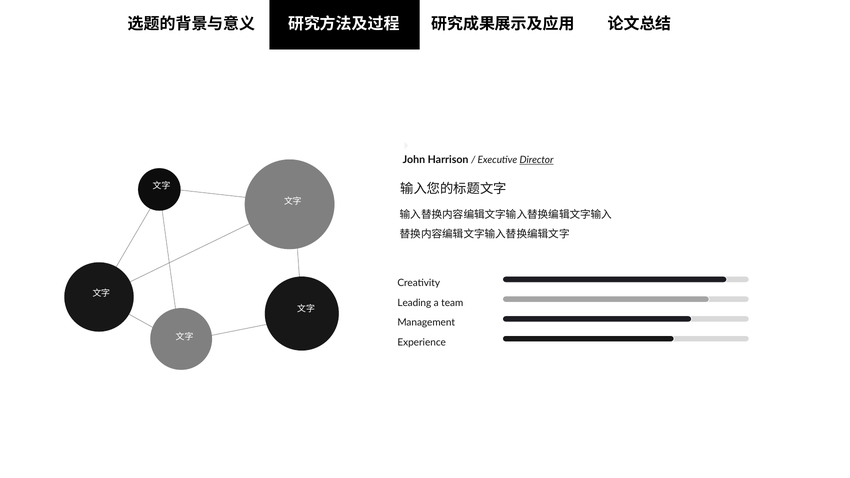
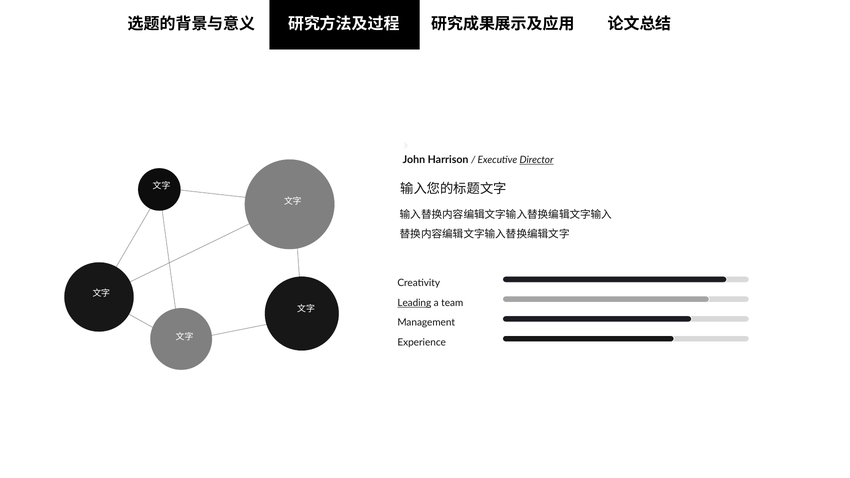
Leading underline: none -> present (414, 303)
